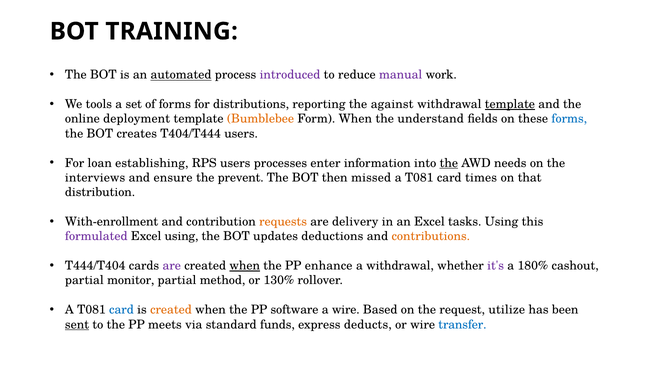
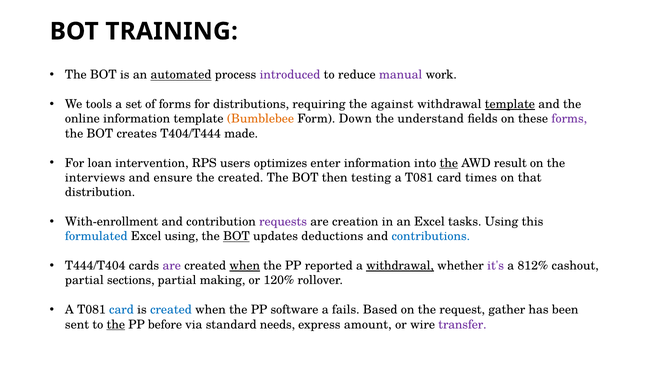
reporting: reporting -> requiring (319, 104)
online deployment: deployment -> information (137, 119)
Form When: When -> Down (355, 119)
forms colour: blue -> purple (569, 119)
T404/T444 users: users -> made (241, 134)
establishing: establishing -> intervention (152, 163)
processes: processes -> optimizes (281, 163)
needs: needs -> result (510, 163)
the prevent: prevent -> created (241, 178)
missed: missed -> testing (371, 178)
requests colour: orange -> purple (283, 222)
delivery: delivery -> creation (355, 222)
formulated colour: purple -> blue (96, 237)
BOT underline: none -> present (236, 237)
contributions colour: orange -> blue (431, 237)
enhance: enhance -> reported (329, 266)
withdrawal underline: none -> present (400, 266)
180%: 180% -> 812% (533, 266)
monitor: monitor -> sections (131, 281)
method: method -> making (223, 281)
130%: 130% -> 120% (279, 281)
created colour: orange -> blue (171, 310)
a wire: wire -> fails (346, 310)
utilize: utilize -> gather (507, 310)
sent underline: present -> none (77, 325)
the underline: none -> present (116, 325)
meets: meets -> before (165, 325)
funds: funds -> needs (277, 325)
deducts: deducts -> amount (368, 325)
transfer colour: blue -> purple (462, 325)
